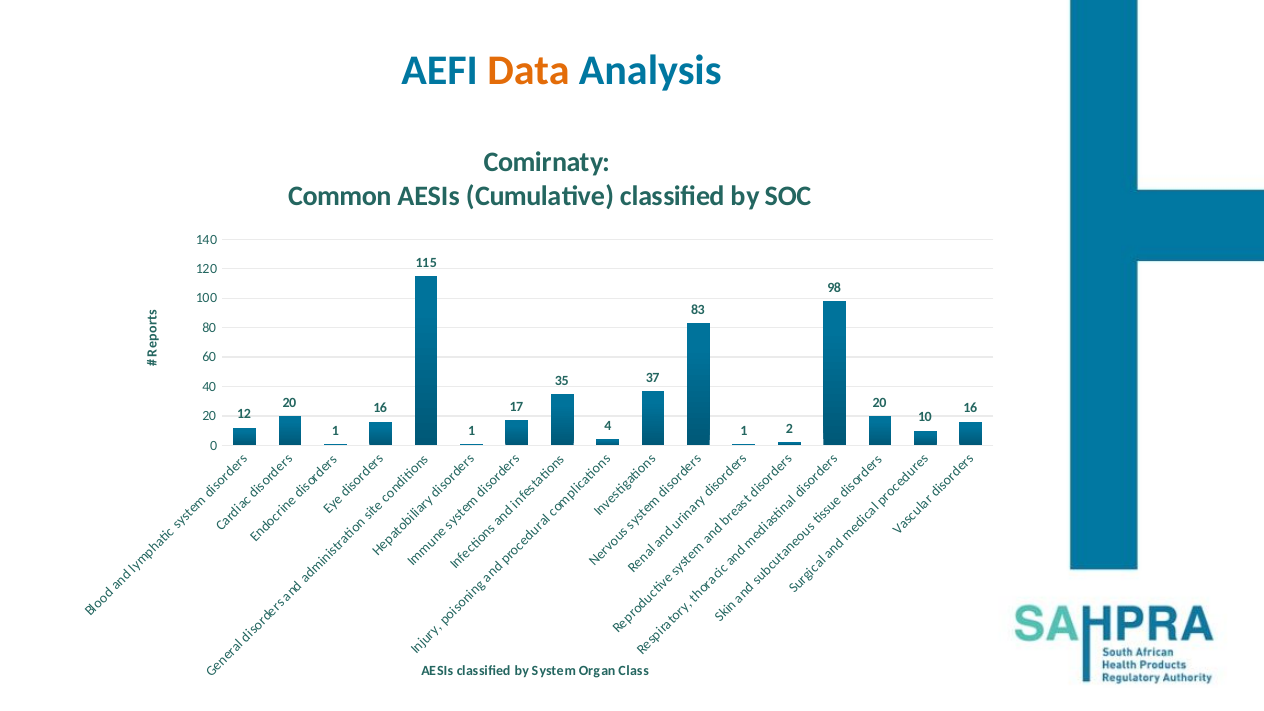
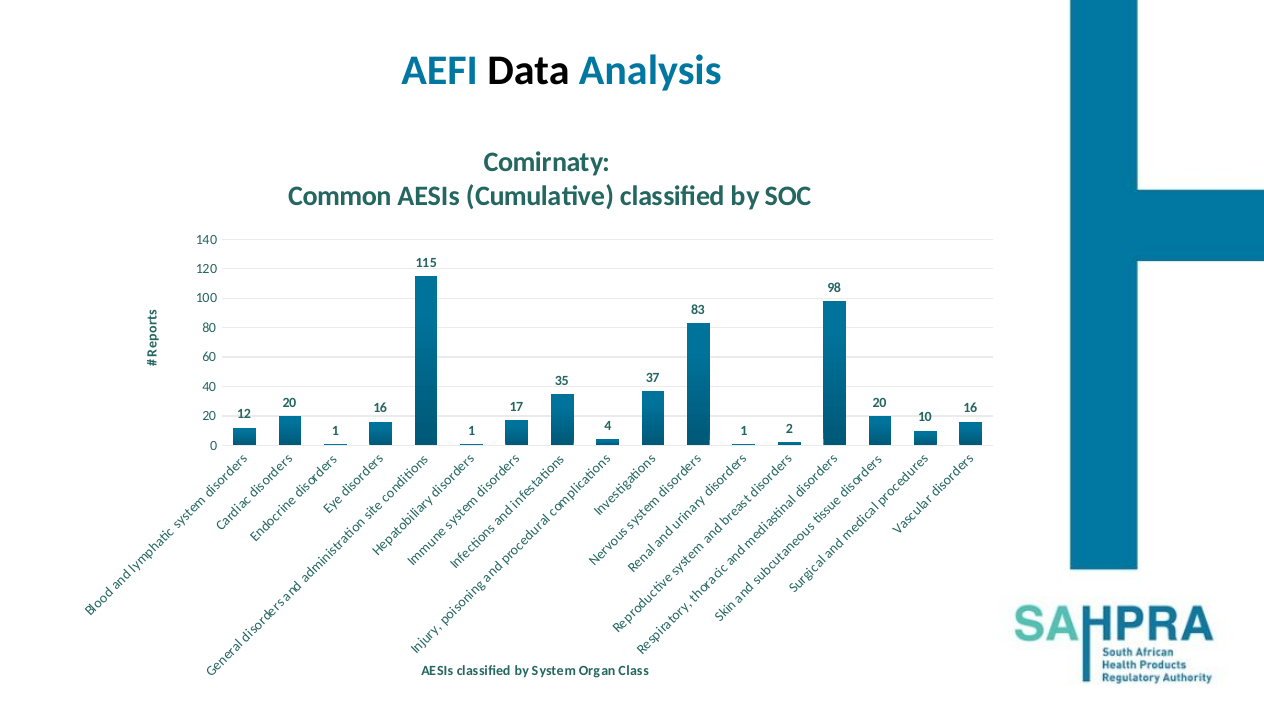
Data colour: orange -> black (529, 70)
